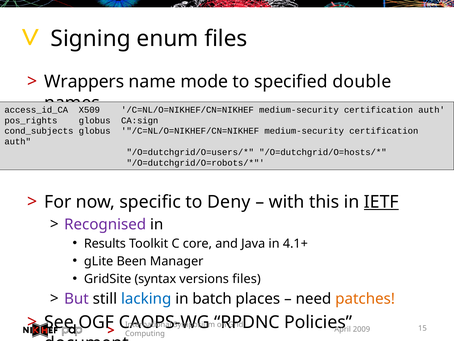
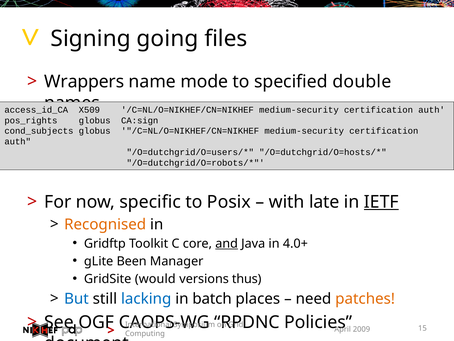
enum: enum -> going (168, 39)
Deny: Deny -> Posix (229, 202)
this: this -> late (324, 202)
Recognised colour: purple -> orange (105, 224)
Results: Results -> Gridftp (105, 243)
and underline: none -> present (227, 243)
4.1+: 4.1+ -> 4.0+ (295, 243)
syntax: syntax -> would (155, 278)
versions files: files -> thus (247, 278)
But colour: purple -> blue (76, 298)
